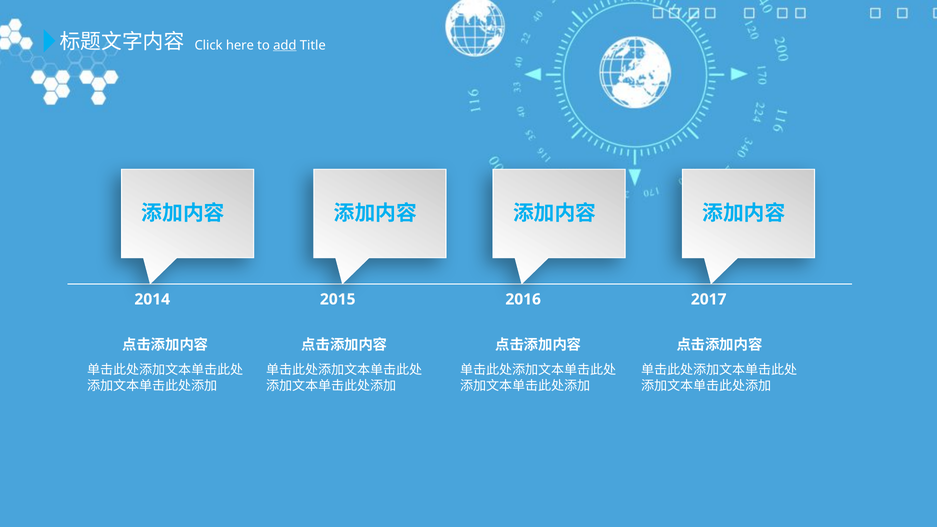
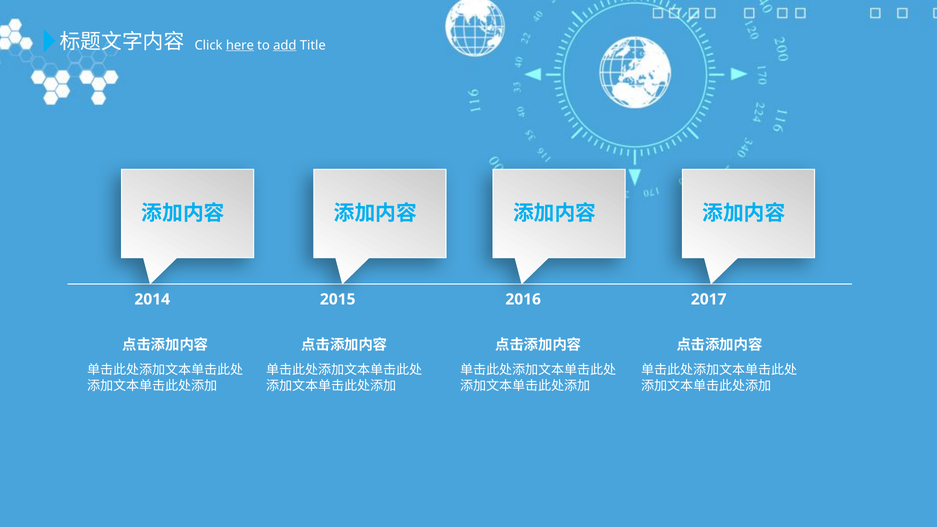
here underline: none -> present (240, 45)
